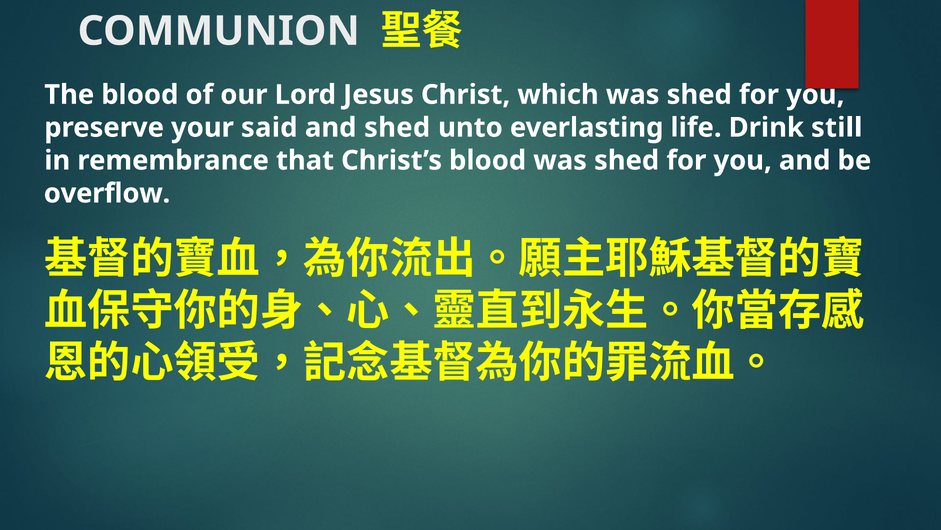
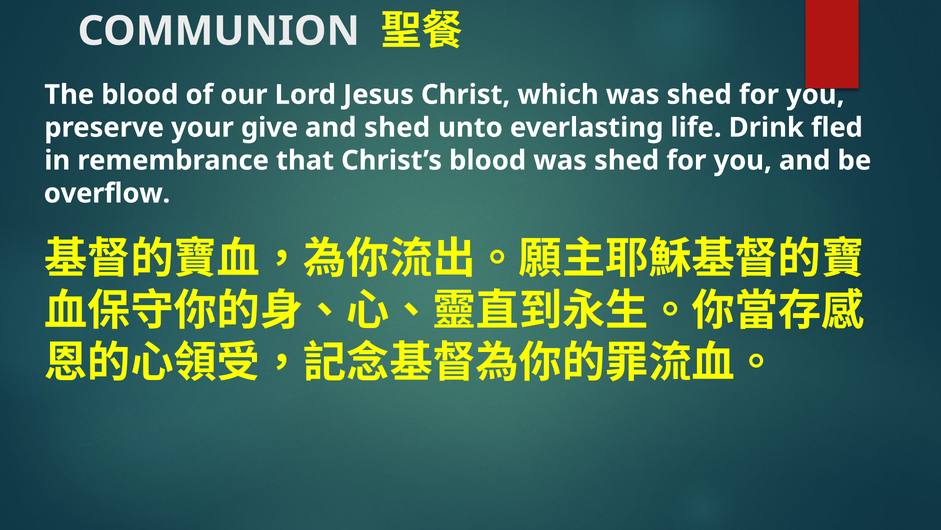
said: said -> give (269, 127)
still: still -> fled (837, 127)
